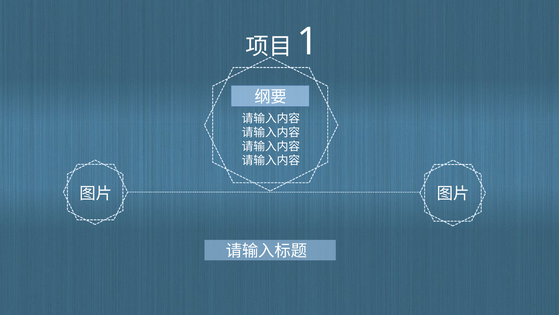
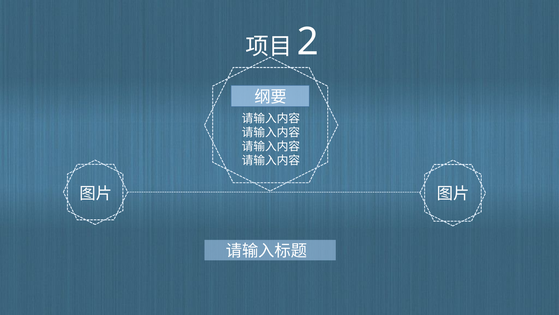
1: 1 -> 2 (308, 42)
